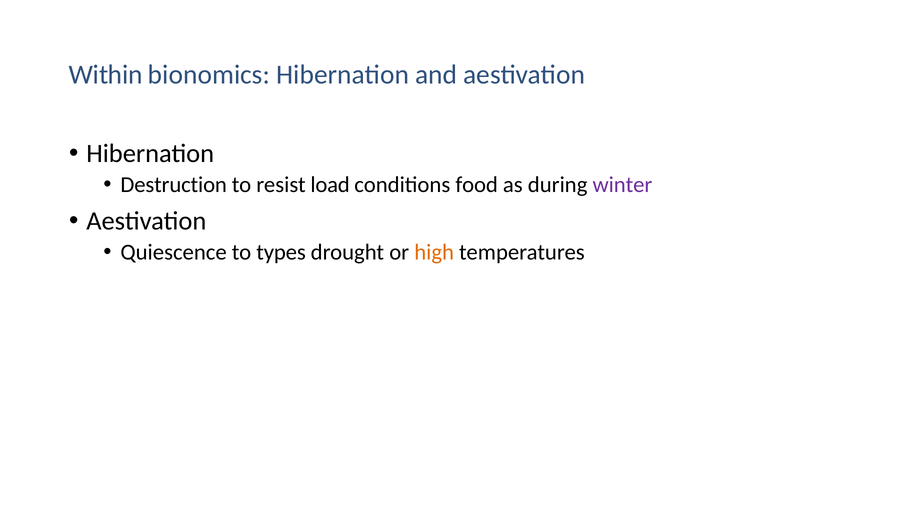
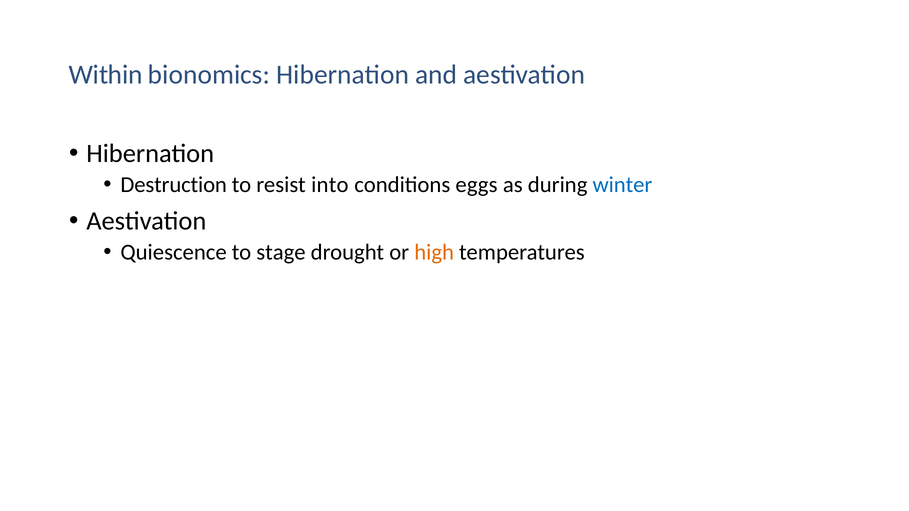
load: load -> into (330, 185)
food: food -> eggs (476, 185)
winter colour: purple -> blue (622, 185)
types: types -> stage (281, 252)
